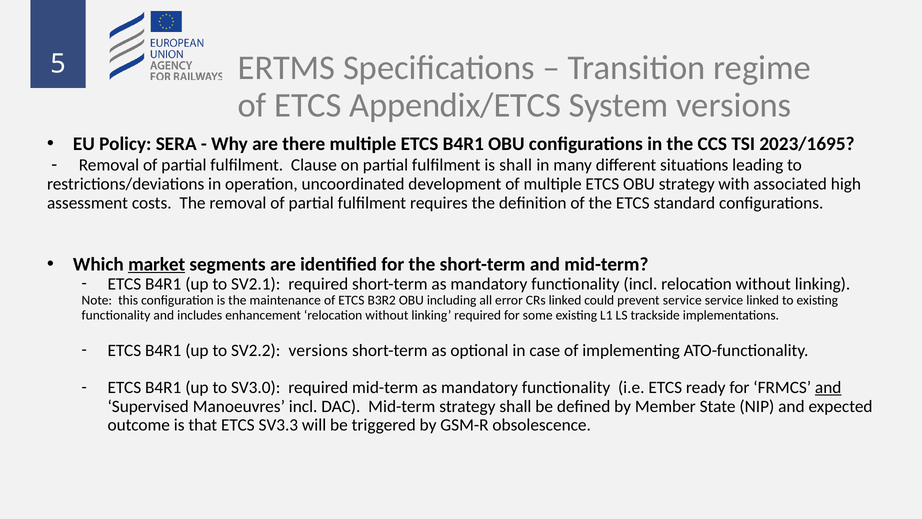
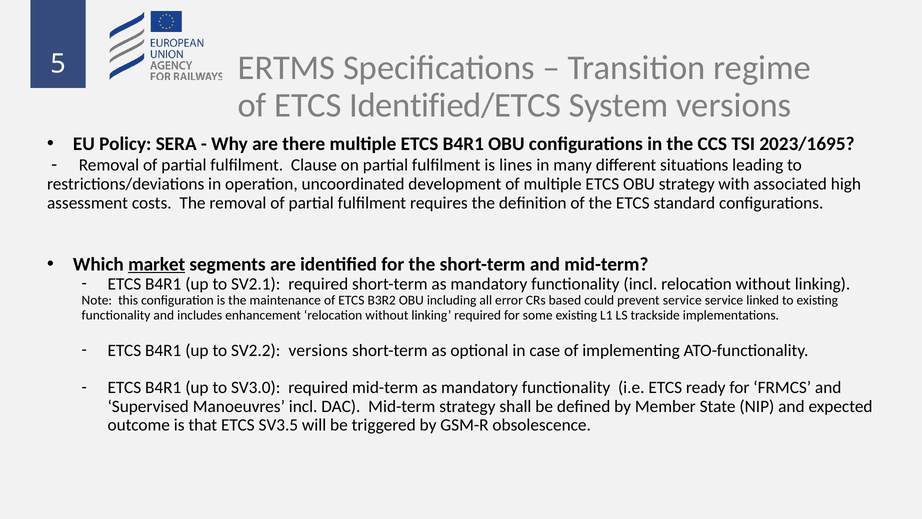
Appendix/ETCS: Appendix/ETCS -> Identified/ETCS (455, 105)
is shall: shall -> lines (516, 165)
CRs linked: linked -> based (565, 300)
and underline: present -> none (828, 387)
SV3.3: SV3.3 -> SV3.5 (278, 425)
